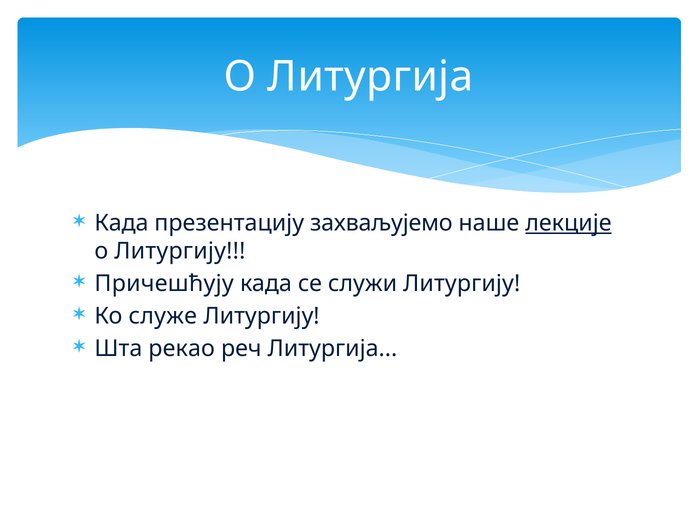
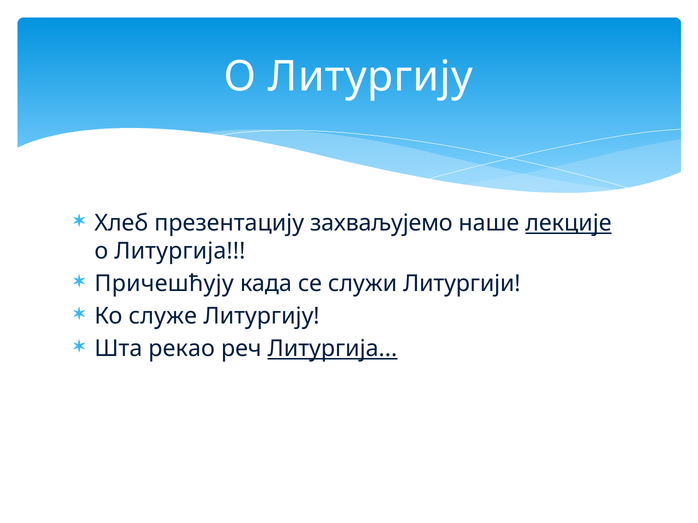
О Литургија: Литургија -> Литургију (370, 77)
Када: Када -> Хлеб (121, 223)
о Литургију: Литургију -> Литургија (180, 251)
служи Литургију: Литургију -> Литургији (462, 284)
Литургија underline: none -> present (332, 349)
